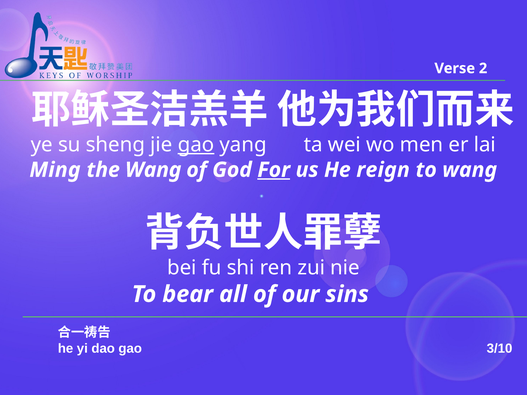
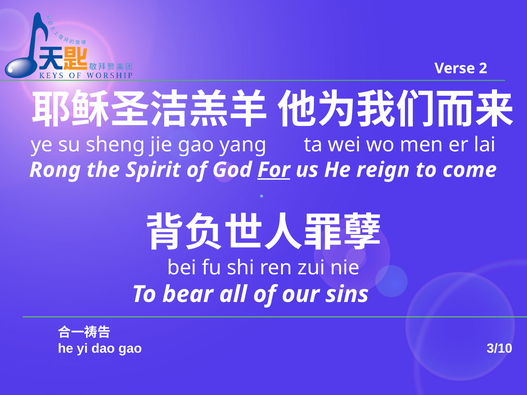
gao underline: present -> none (196, 145)
Ming: Ming -> Rong (55, 170)
the Wang: Wang -> Spirit (153, 170)
to wang: wang -> come (470, 170)
